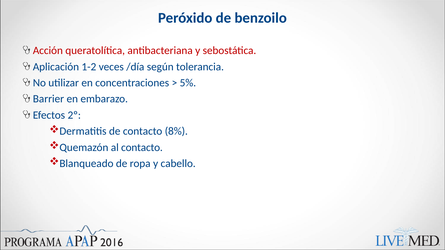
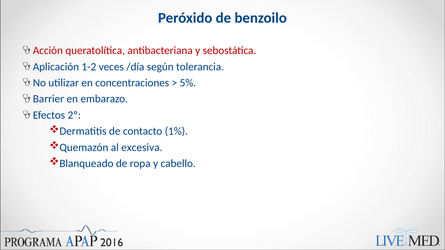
8%: 8% -> 1% (176, 131)
al contacto: contacto -> excesiva (142, 148)
